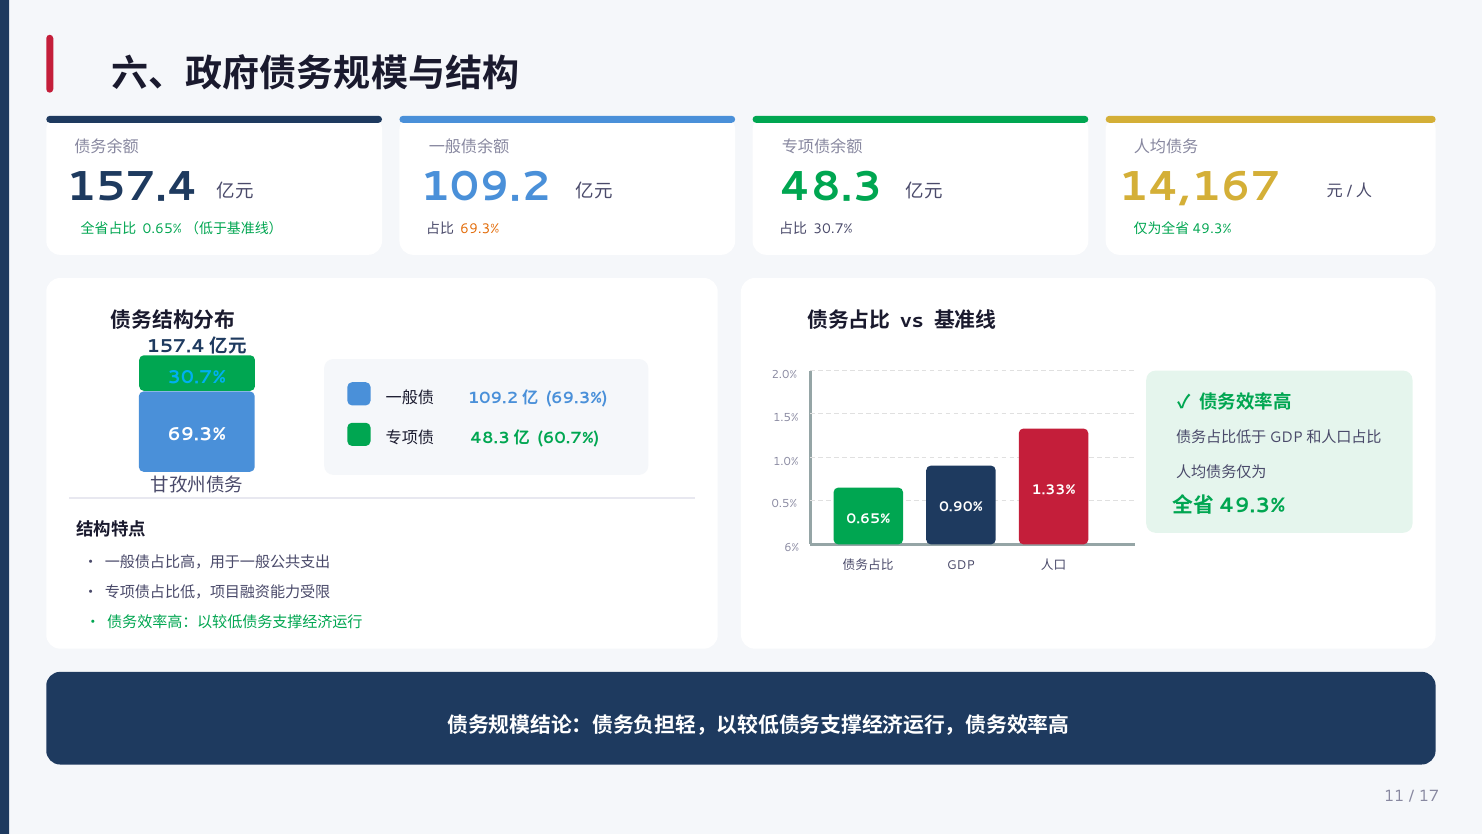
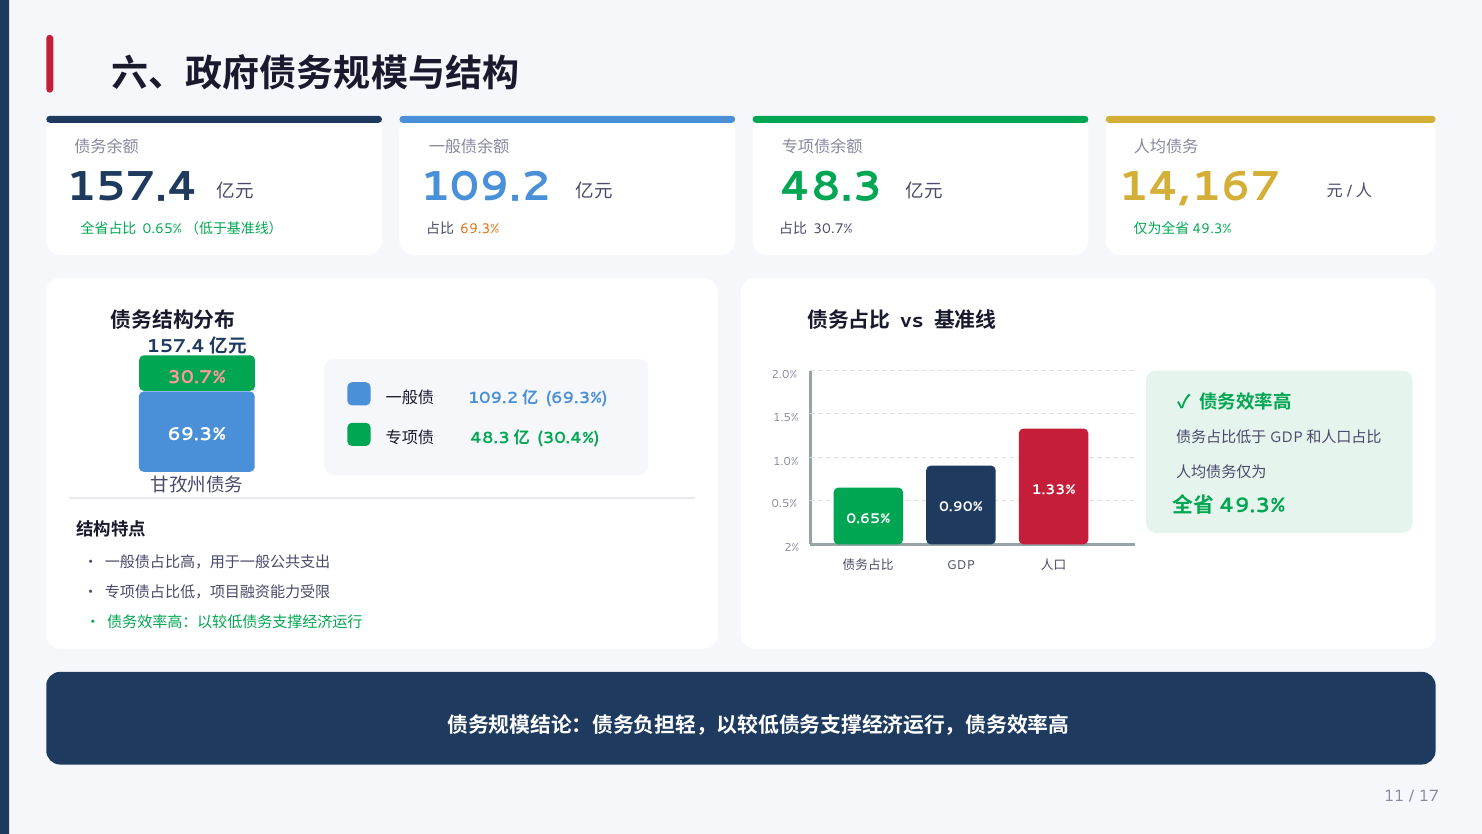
30.7% colour: light blue -> pink (197, 378)
60.7%: 60.7% -> 30.4% (568, 438)
6%: 6% -> 2% (792, 548)
